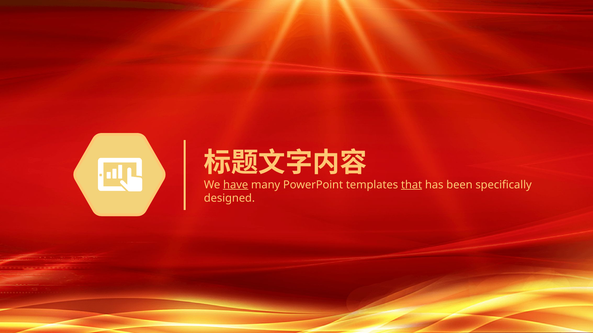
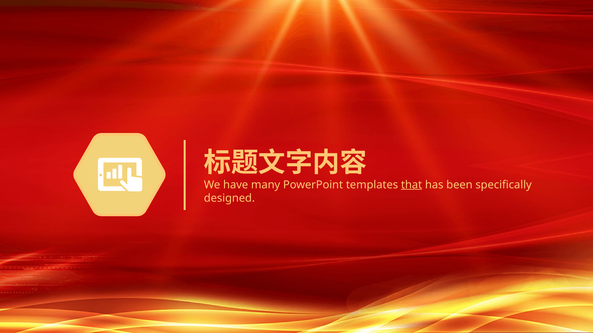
have underline: present -> none (236, 185)
